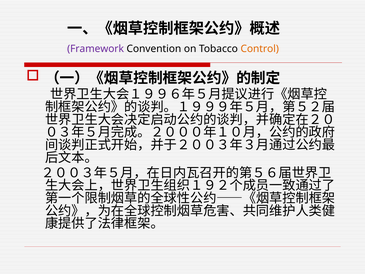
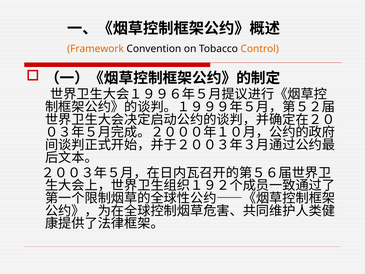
Framework colour: purple -> orange (96, 49)
